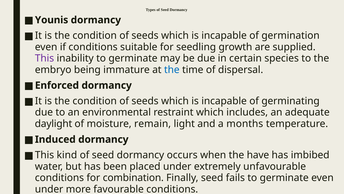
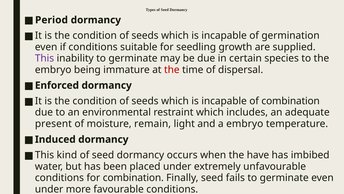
Younis: Younis -> Period (51, 20)
the colour: blue -> red (172, 70)
of germinating: germinating -> combination (291, 101)
daylight: daylight -> present (53, 123)
a months: months -> embryo (245, 123)
